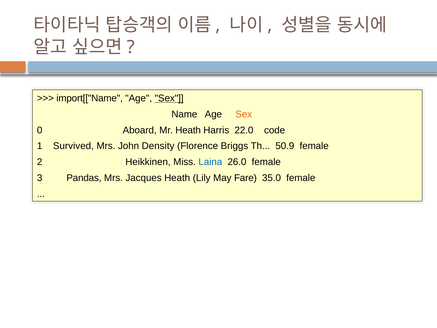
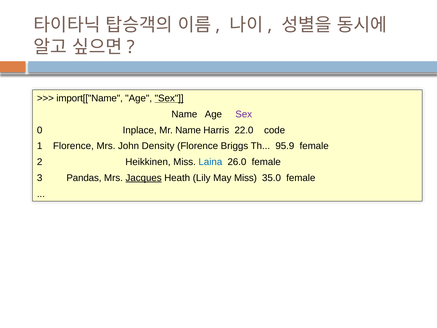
Sex colour: orange -> purple (244, 114)
Aboard: Aboard -> Inplace (140, 130)
Mr Heath: Heath -> Name (188, 130)
1 Survived: Survived -> Florence (73, 146)
50.9: 50.9 -> 95.9 (285, 146)
Jacques underline: none -> present (144, 178)
May Fare: Fare -> Miss (245, 178)
